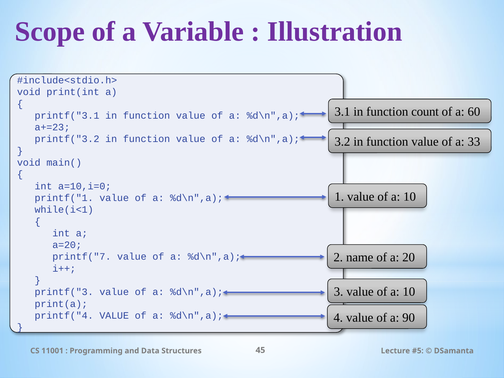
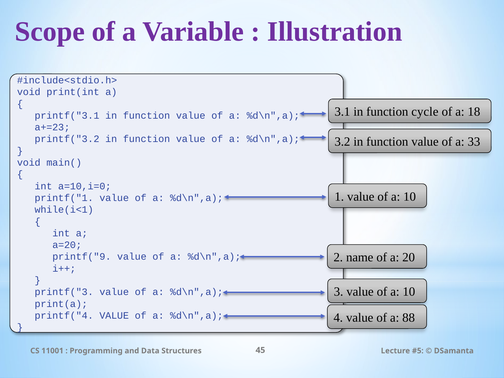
count: count -> cycle (425, 112)
60: 60 -> 18 (474, 112)
printf("7: printf("7 -> printf("9 (82, 257)
90: 90 -> 88 (409, 318)
